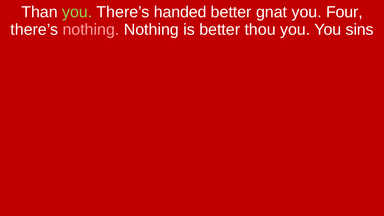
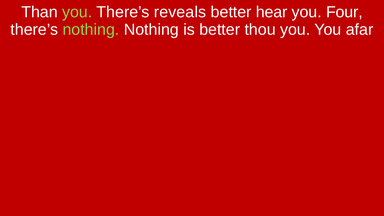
handed: handed -> reveals (180, 12)
gnat: gnat -> hear (272, 12)
nothing colour: pink -> light green (91, 29)
sins: sins -> afar (360, 29)
